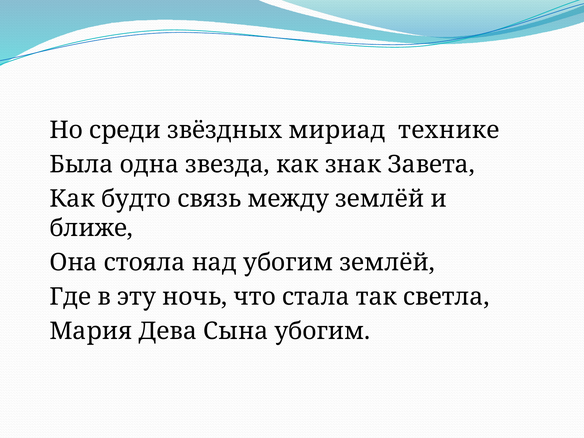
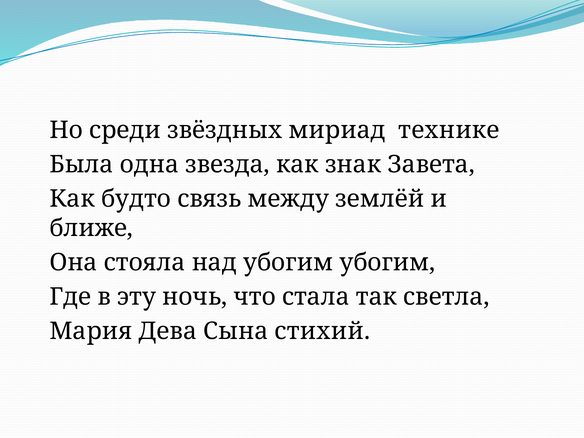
убогим землёй: землёй -> убогим (387, 262)
Сына убогим: убогим -> стихий (322, 331)
